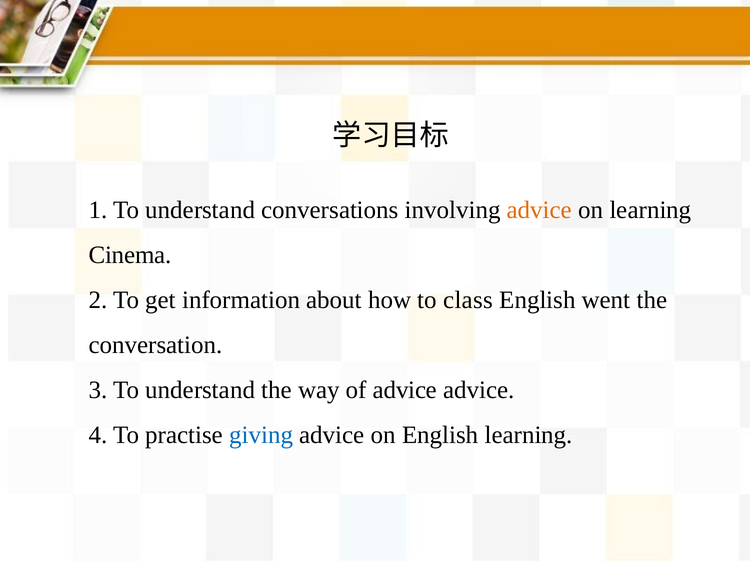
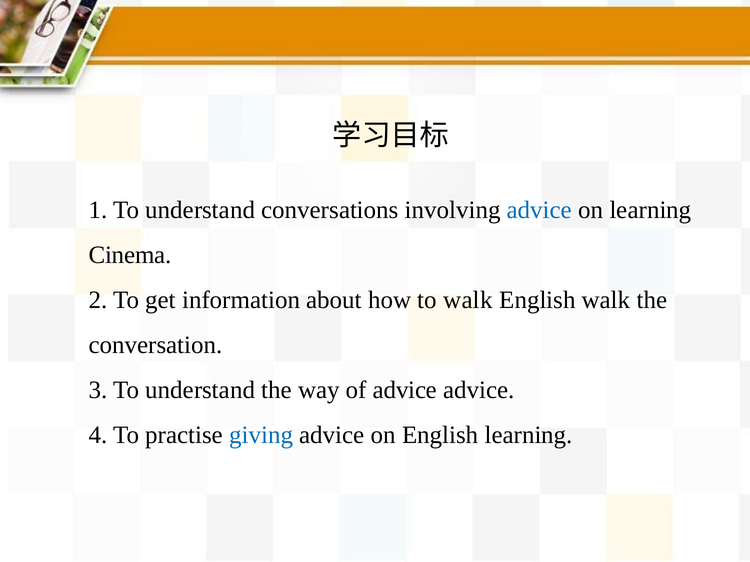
advice colour: orange -> blue (539, 210)
to class: class -> walk (468, 300)
English went: went -> walk (606, 300)
